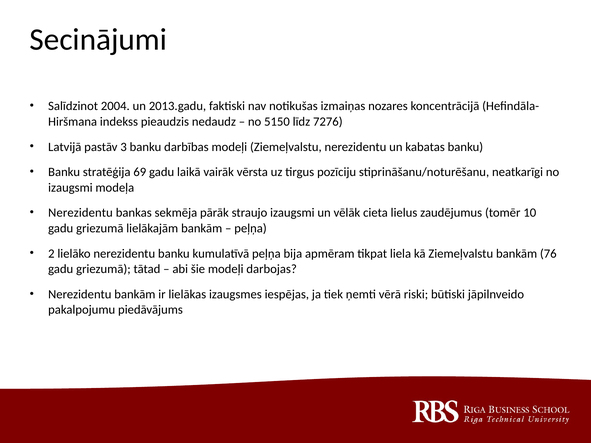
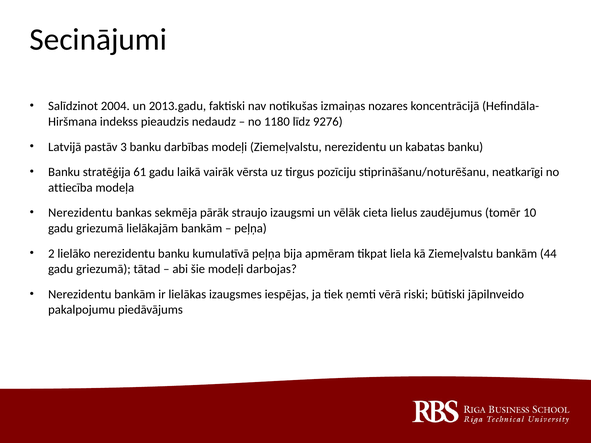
5150: 5150 -> 1180 (277, 122)
7276: 7276 -> 9276 (328, 122)
69: 69 -> 61 (140, 172)
izaugsmi: izaugsmi -> attiecība (70, 188)
76: 76 -> 44 (548, 254)
